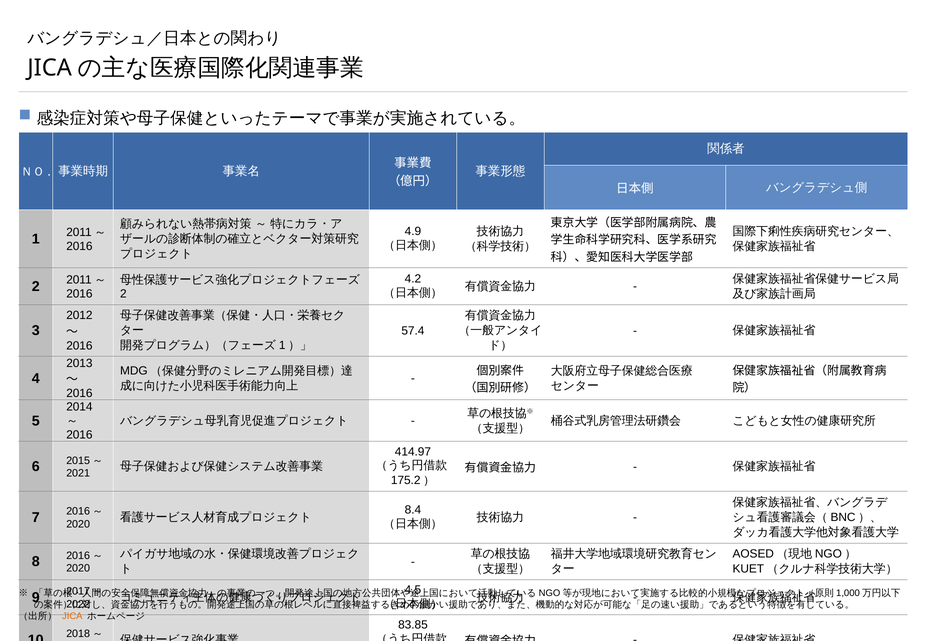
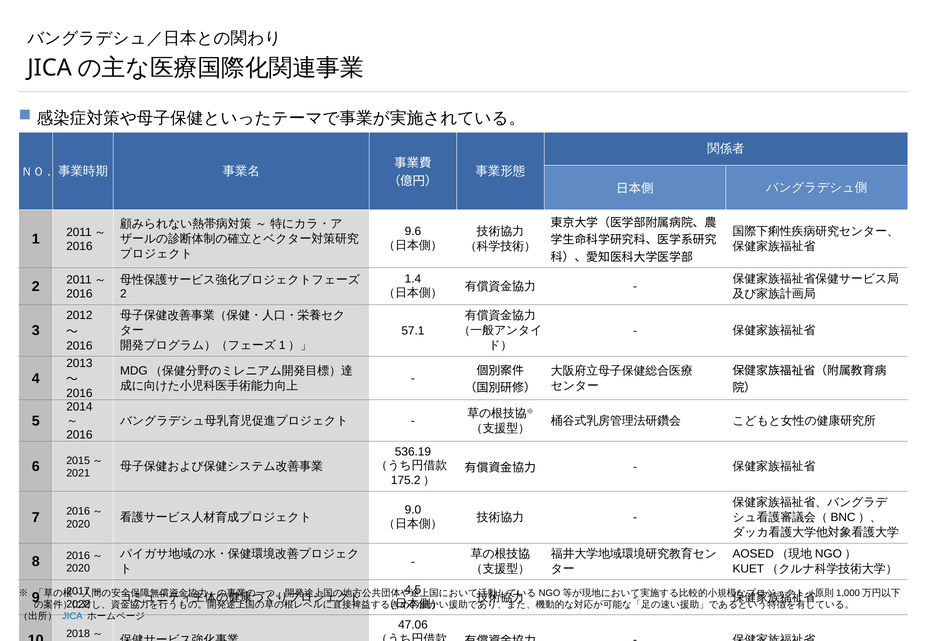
4.9: 4.9 -> 9.6 (413, 232)
4.2: 4.2 -> 1.4 (413, 279)
57.4: 57.4 -> 57.1 (413, 331)
414.97: 414.97 -> 536.19 (413, 452)
8.4: 8.4 -> 9.0 (413, 510)
JICA colour: orange -> blue (72, 616)
83.85: 83.85 -> 47.06 (413, 625)
